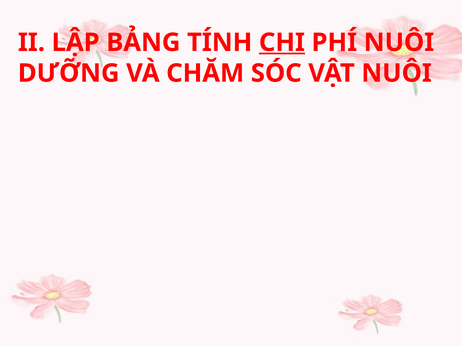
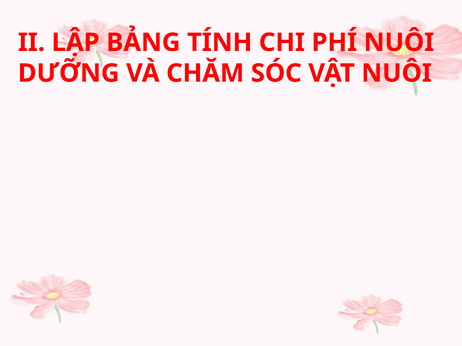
CHI underline: present -> none (282, 43)
